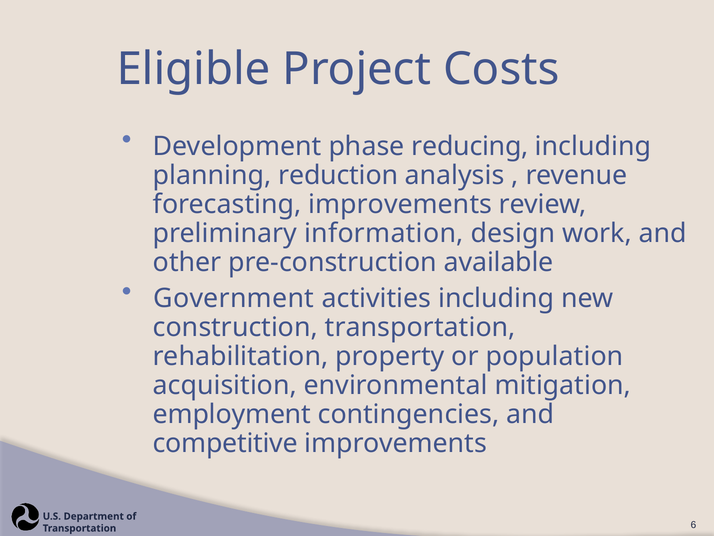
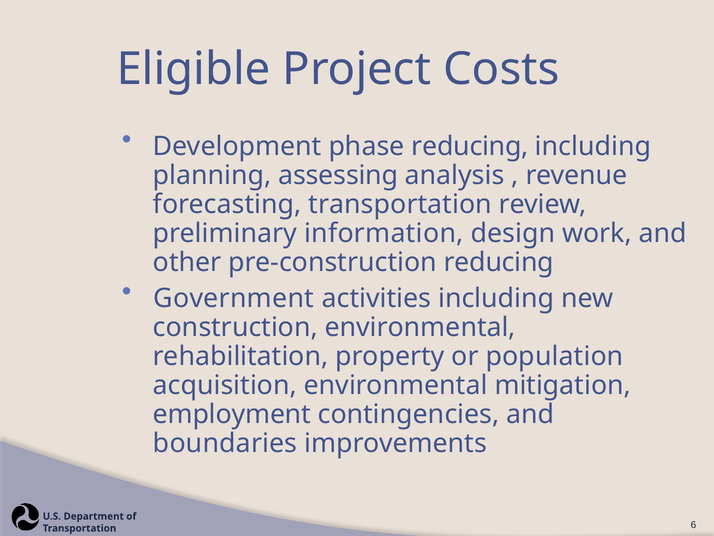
reduction: reduction -> assessing (338, 175)
forecasting improvements: improvements -> transportation (400, 204)
pre-construction available: available -> reducing (499, 262)
construction transportation: transportation -> environmental (420, 327)
competitive: competitive -> boundaries (225, 443)
